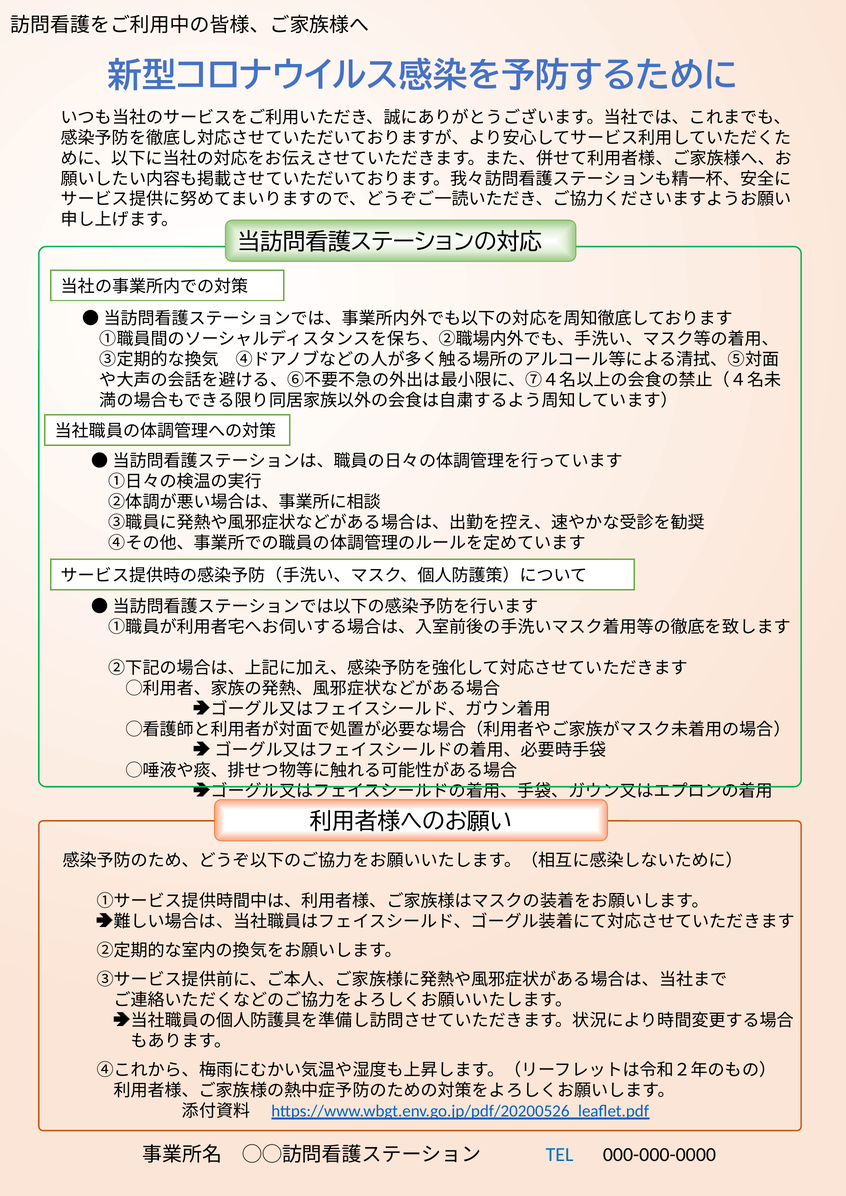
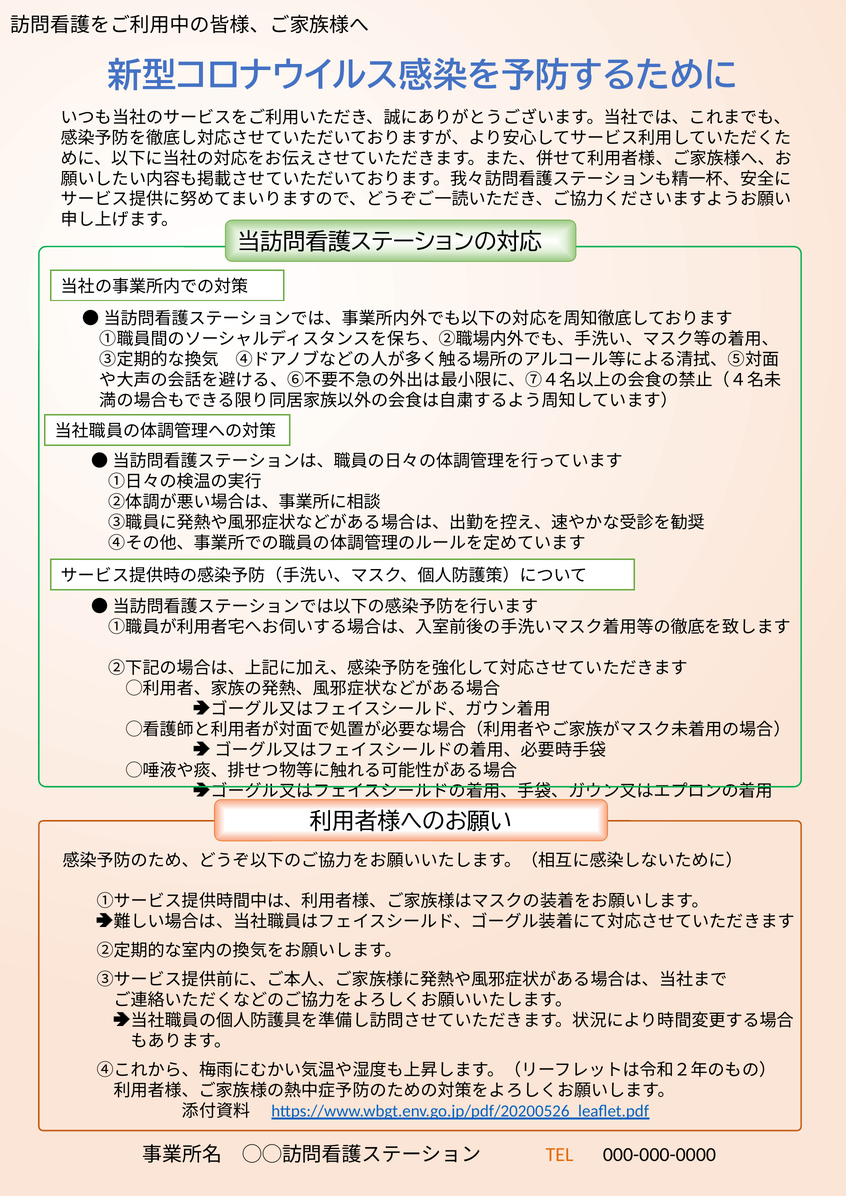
TEL colour: blue -> orange (560, 1155)
